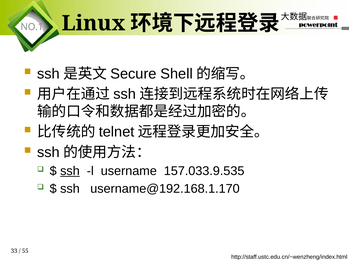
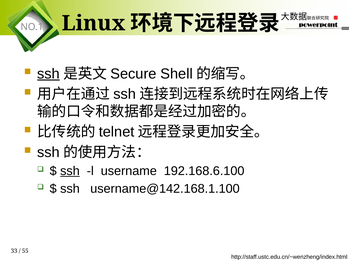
ssh underline: none -> present (48, 74)
157.033.9.535: 157.033.9.535 -> 192.168.6.100 (204, 171)
username@192.168.1.170: username@192.168.1.170 -> username@142.168.1.100 (165, 188)
